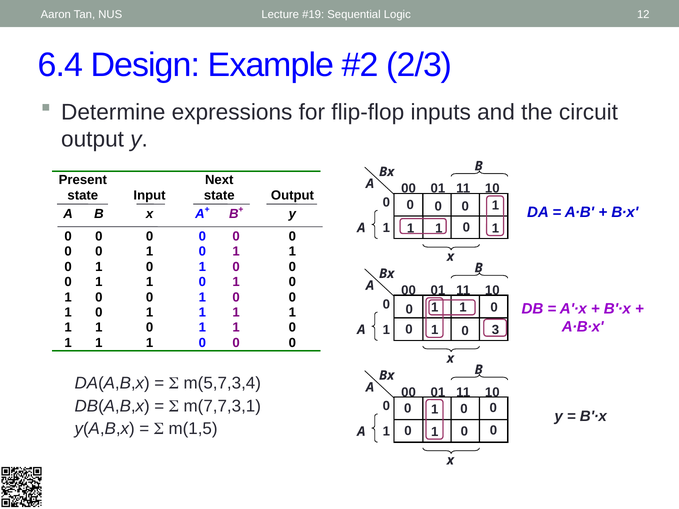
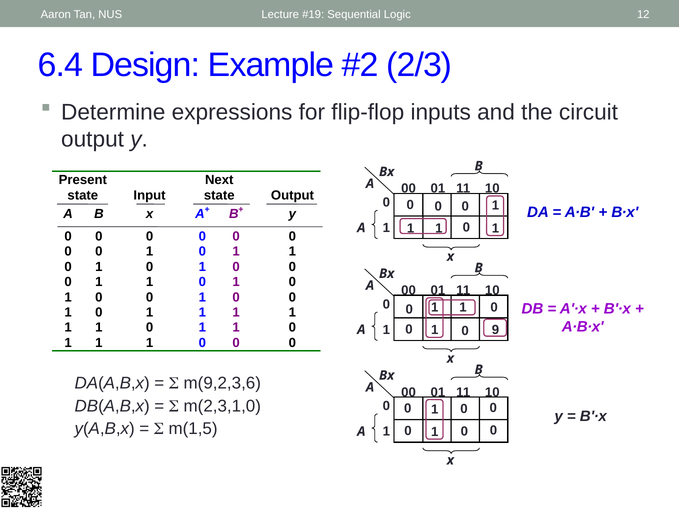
3: 3 -> 9 (495, 330)
m(5,7,3,4: m(5,7,3,4 -> m(9,2,3,6 (222, 384)
m(7,7,3,1: m(7,7,3,1 -> m(2,3,1,0 (222, 406)
